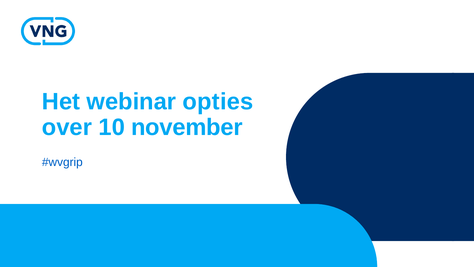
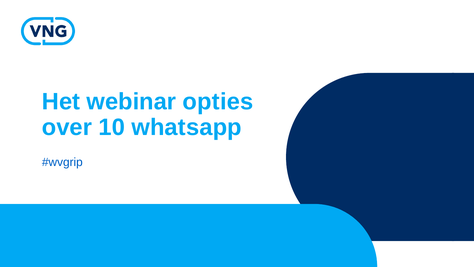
november: november -> whatsapp (187, 127)
